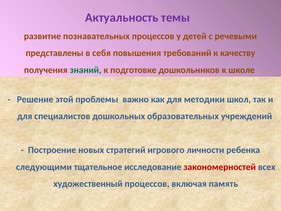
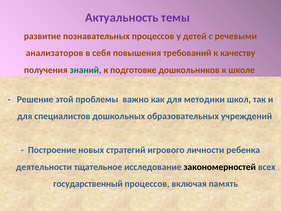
представлены: представлены -> анализаторов (55, 53)
следующими: следующими -> деятельности (44, 167)
закономерностей colour: red -> black (220, 167)
художественный: художественный -> государственный (88, 184)
